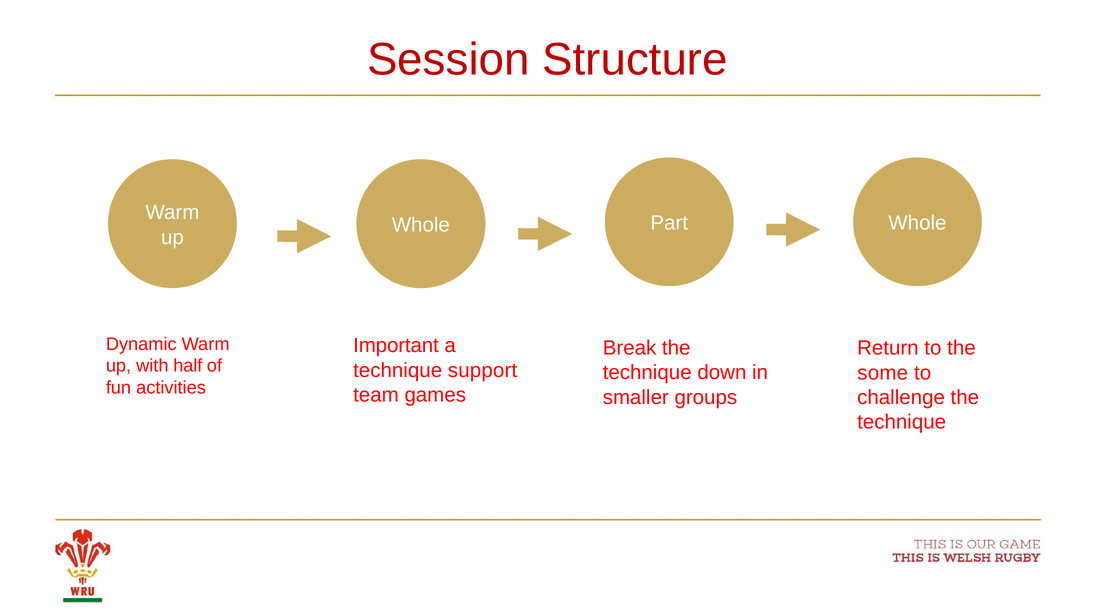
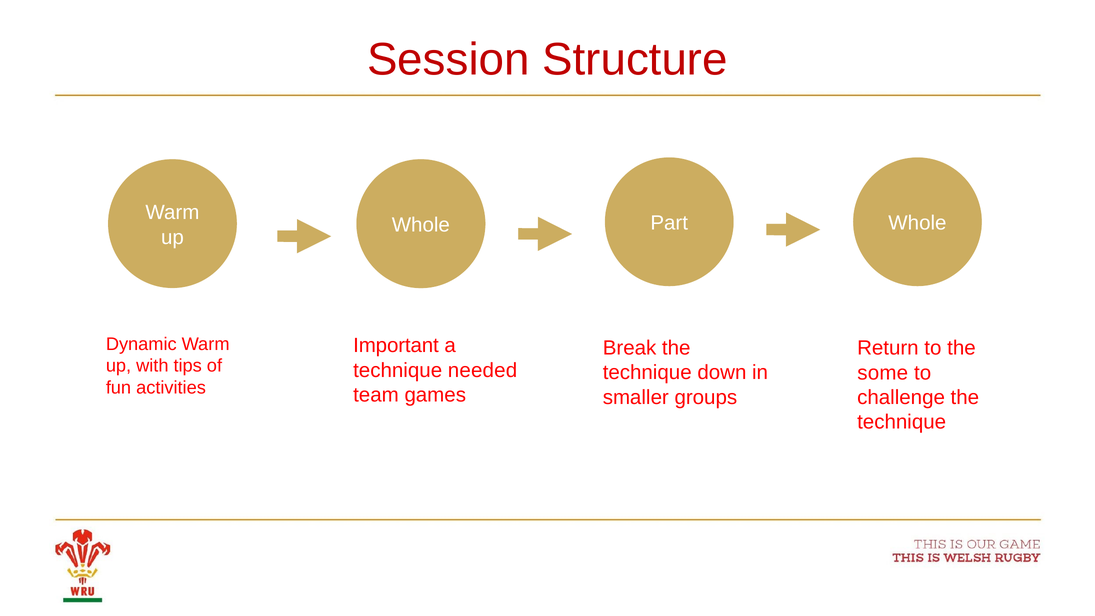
half: half -> tips (188, 366)
support: support -> needed (483, 370)
